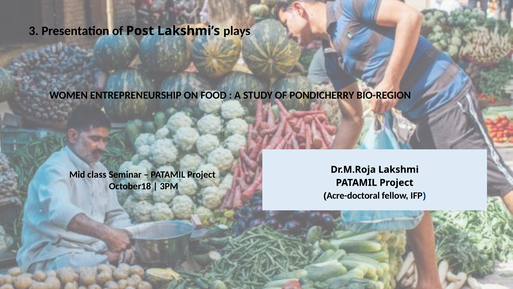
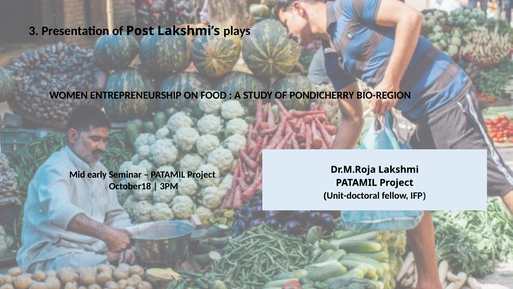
class: class -> early (97, 174)
Acre-doctoral: Acre-doctoral -> Unit-doctoral (353, 196)
